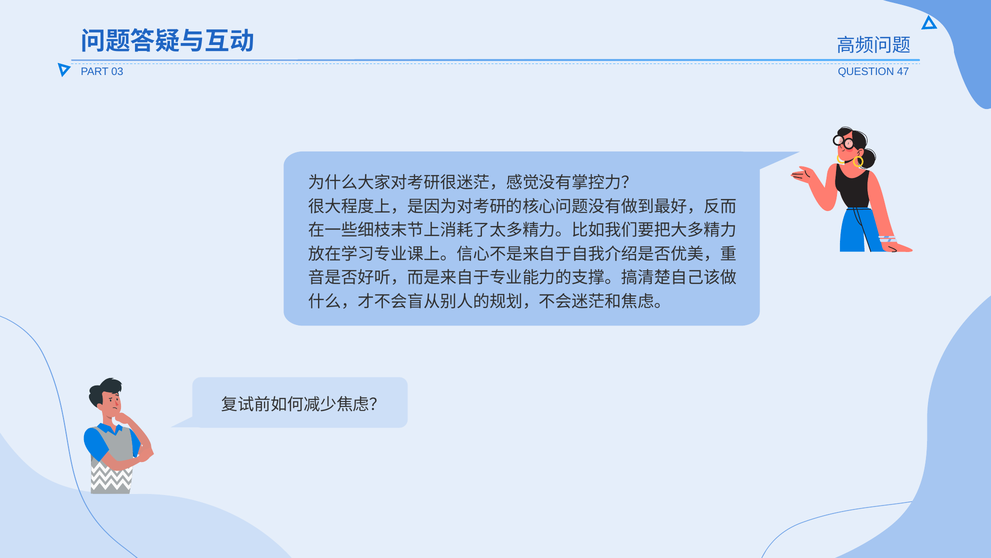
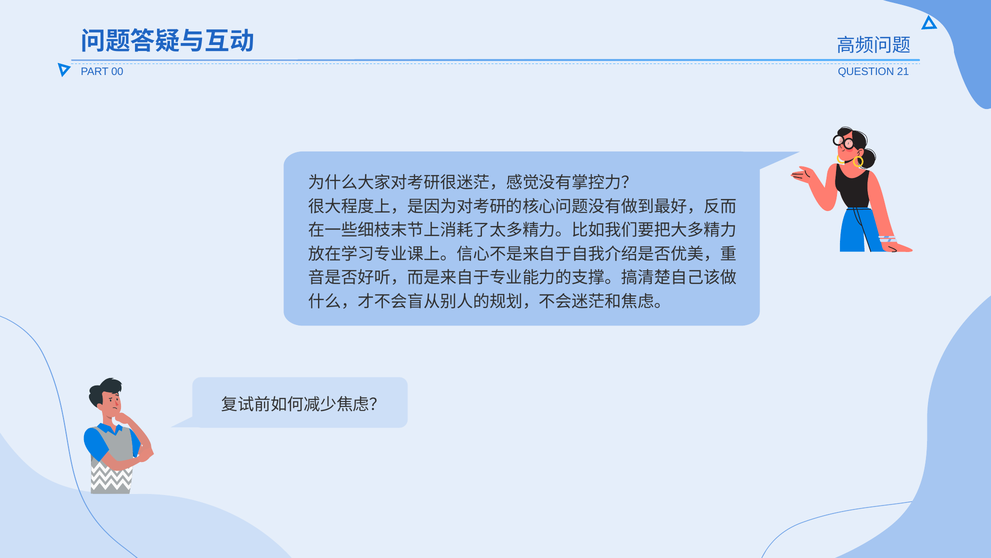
03: 03 -> 00 (117, 71)
47: 47 -> 21 (903, 71)
